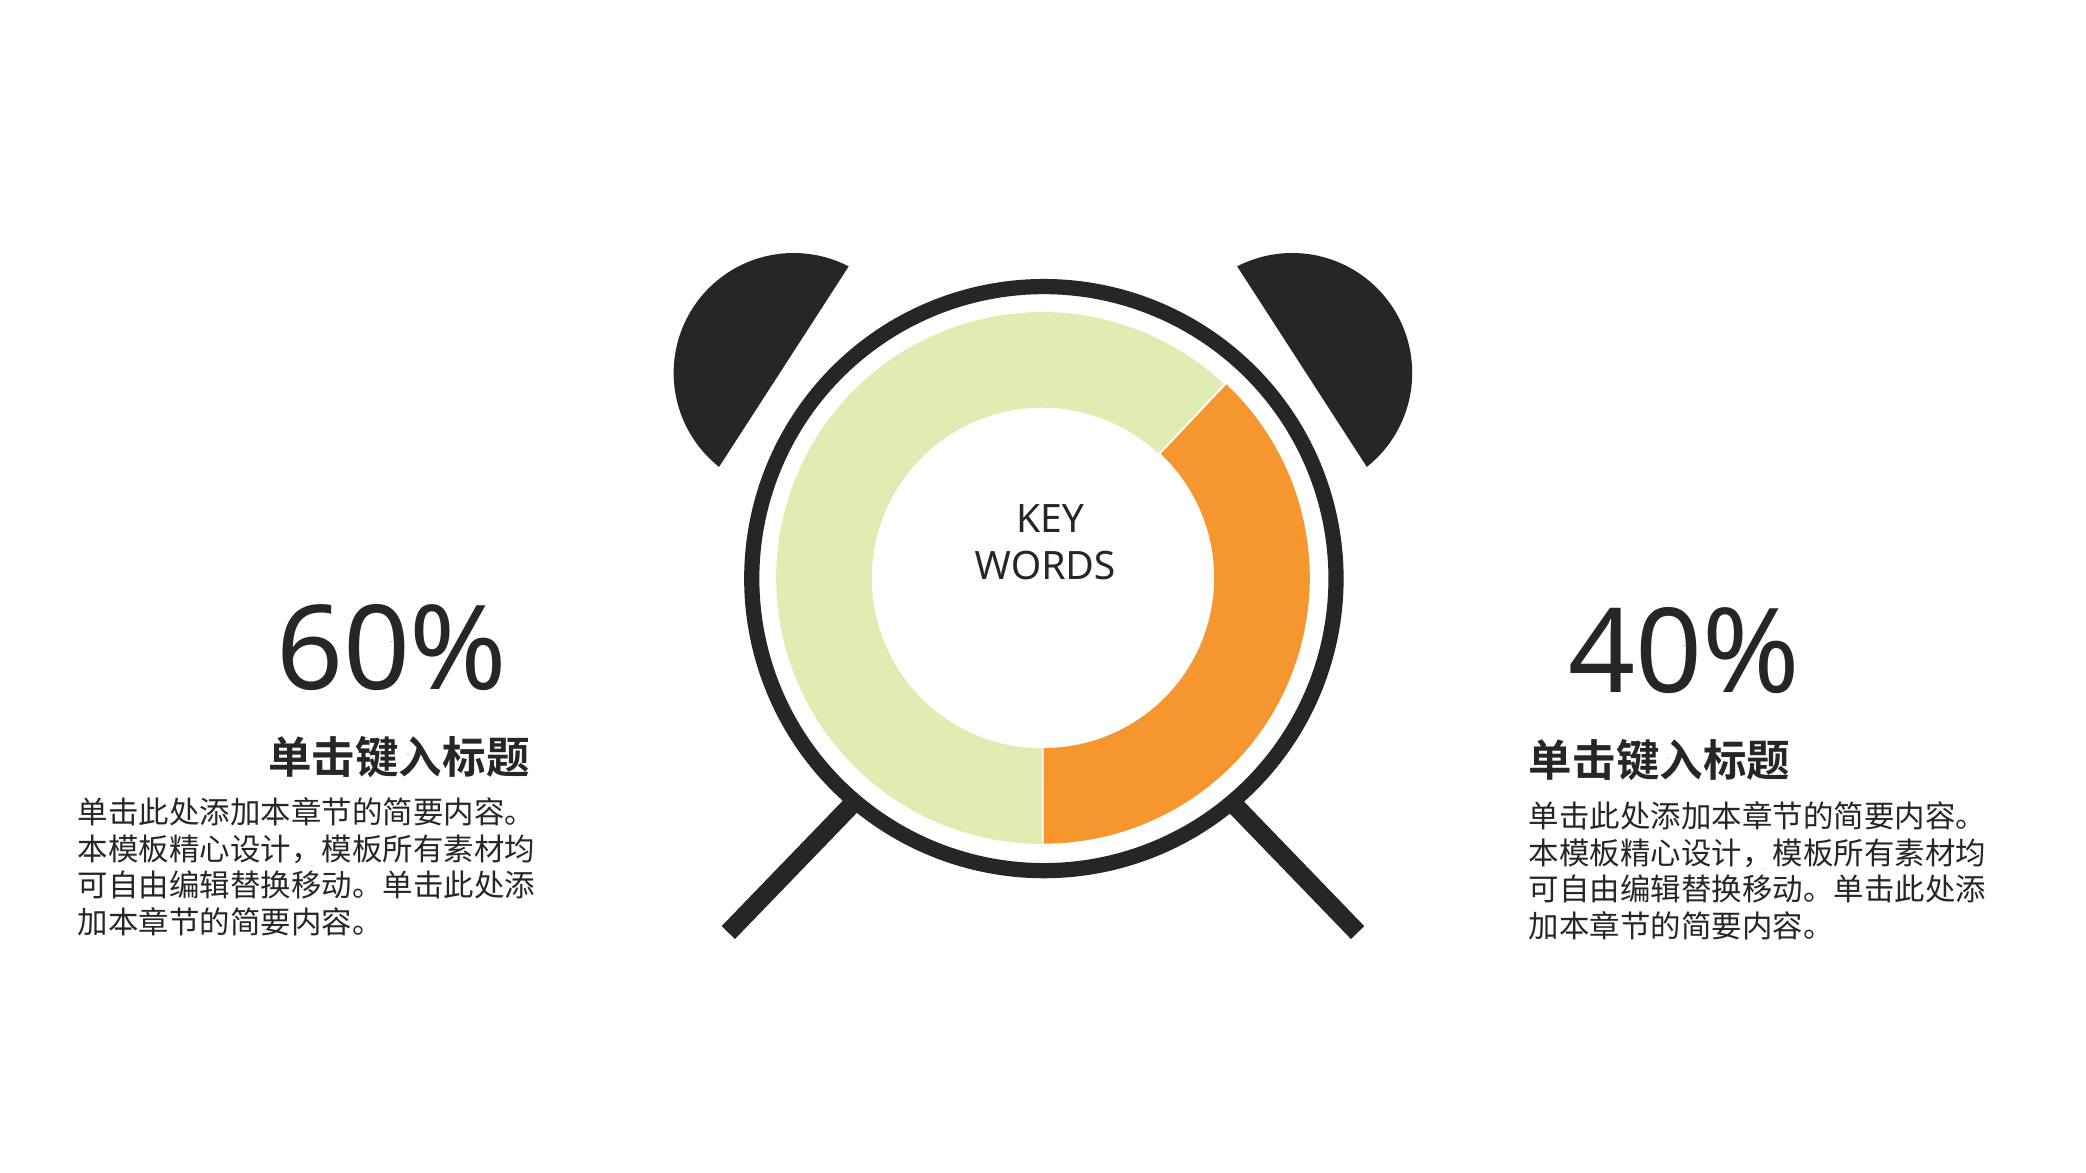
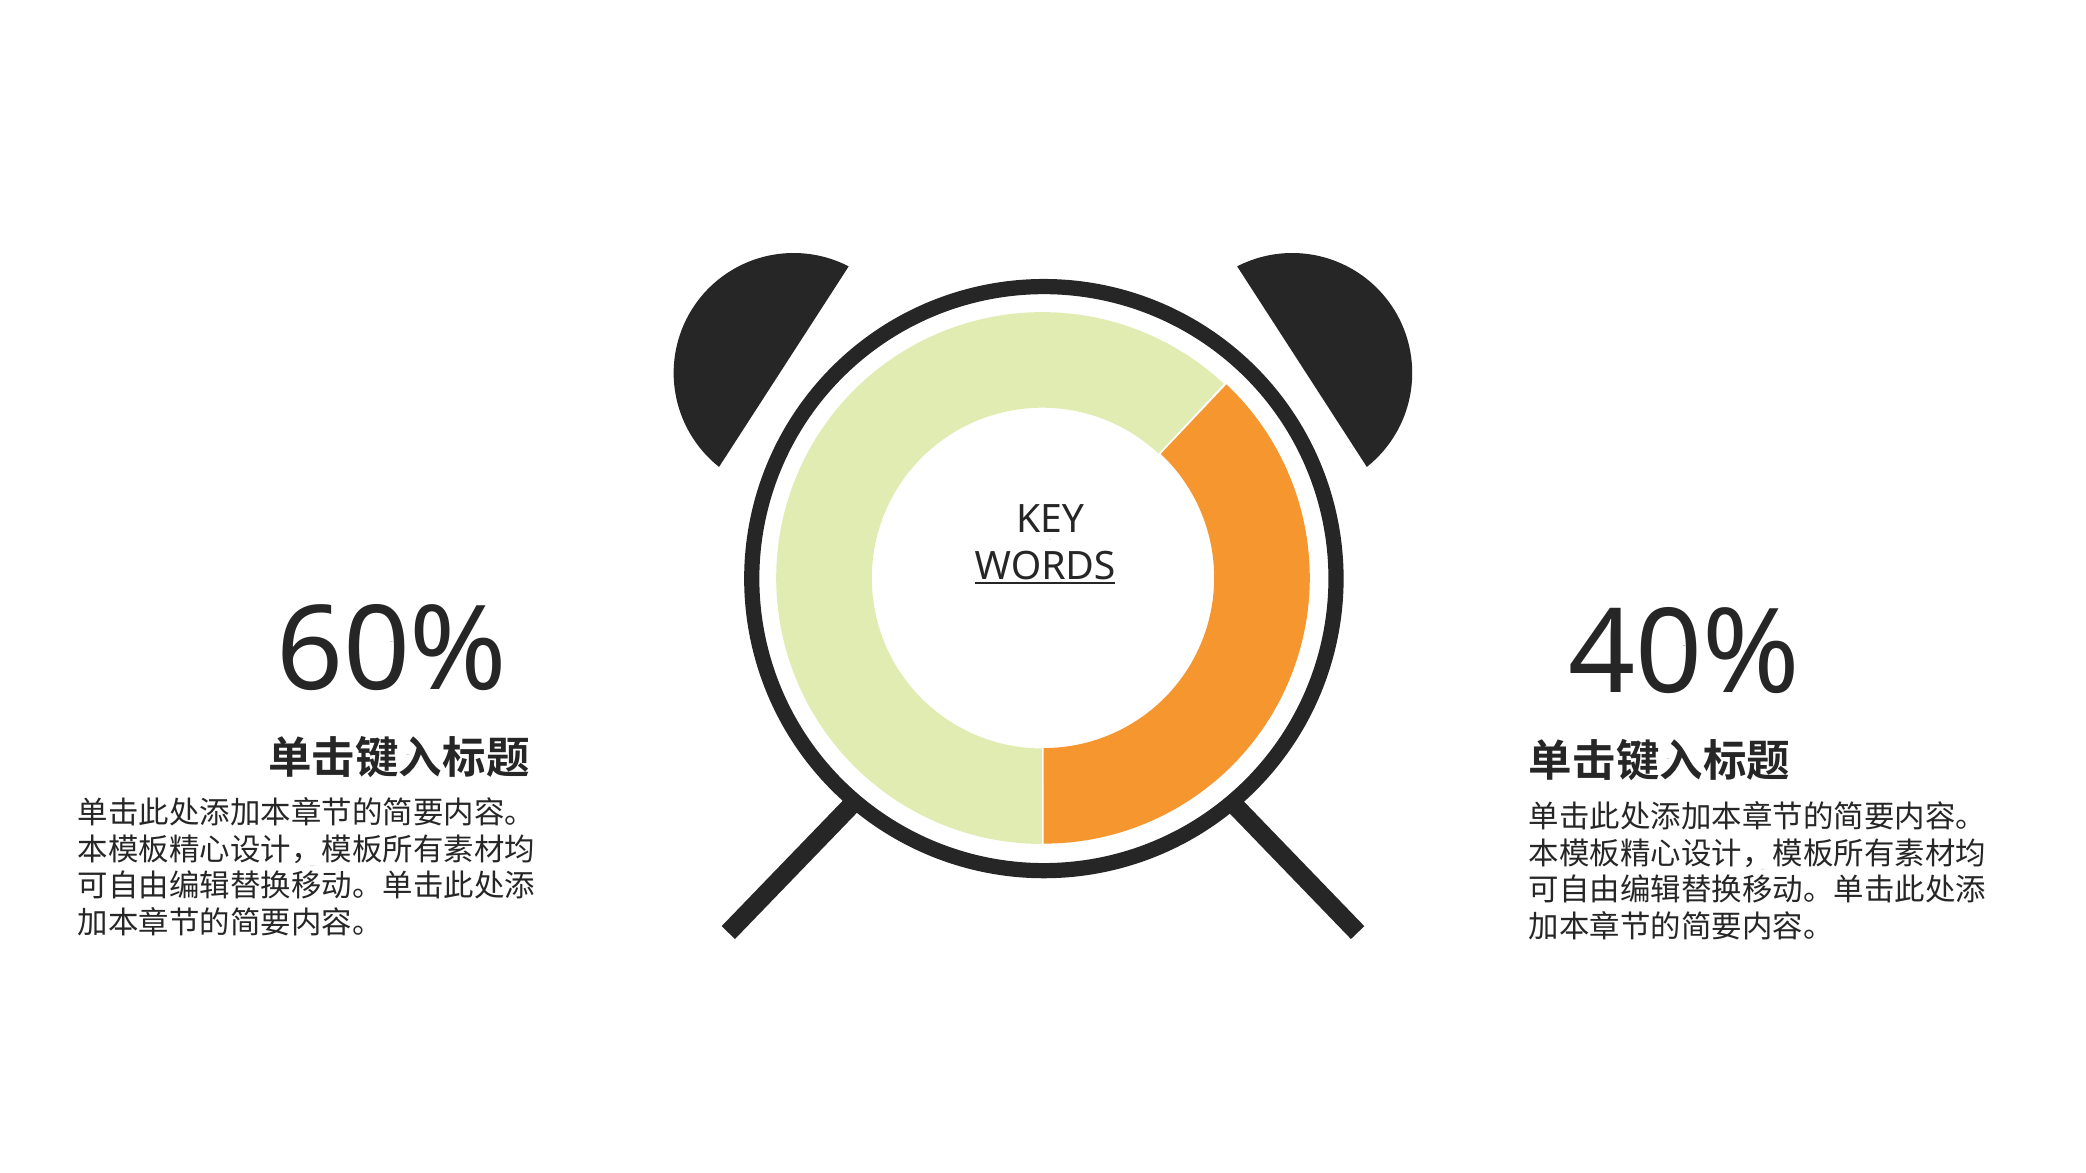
WORDS underline: none -> present (1045, 566)
